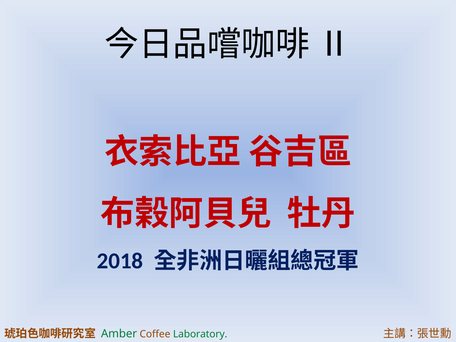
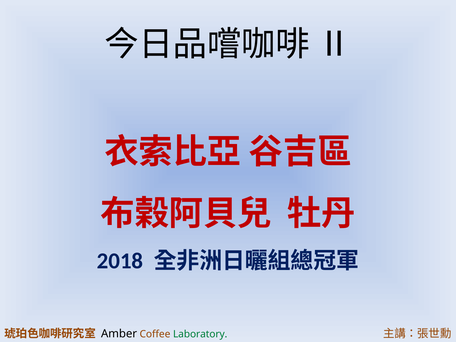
Amber colour: green -> black (119, 334)
